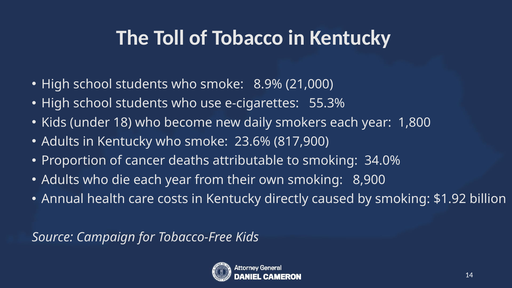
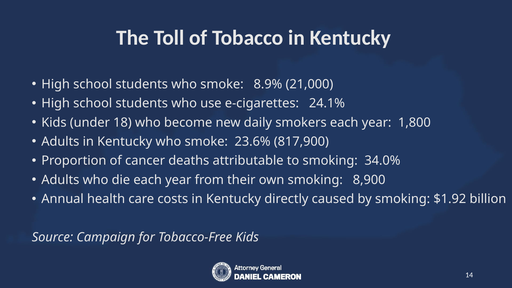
55.3%: 55.3% -> 24.1% (327, 103)
